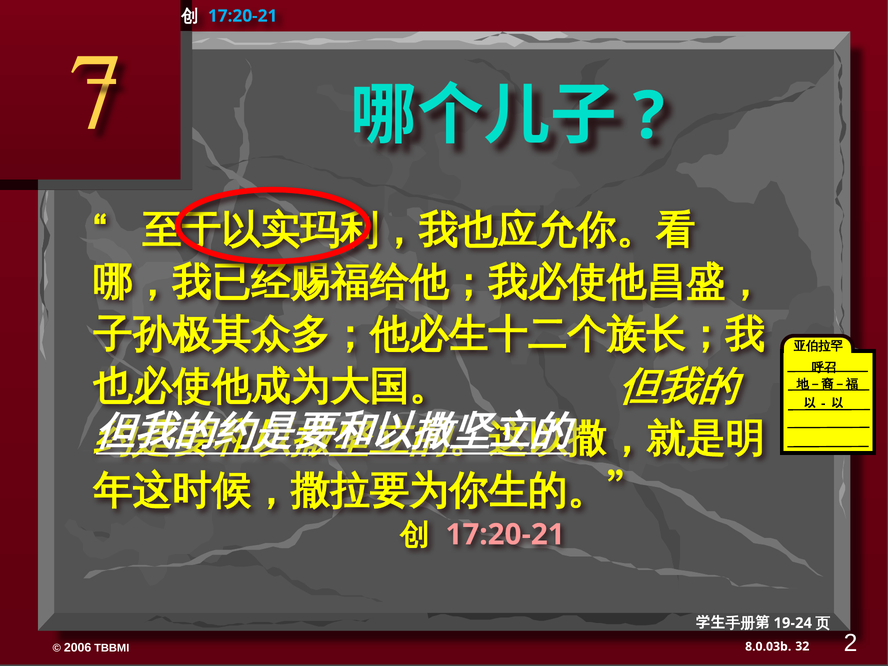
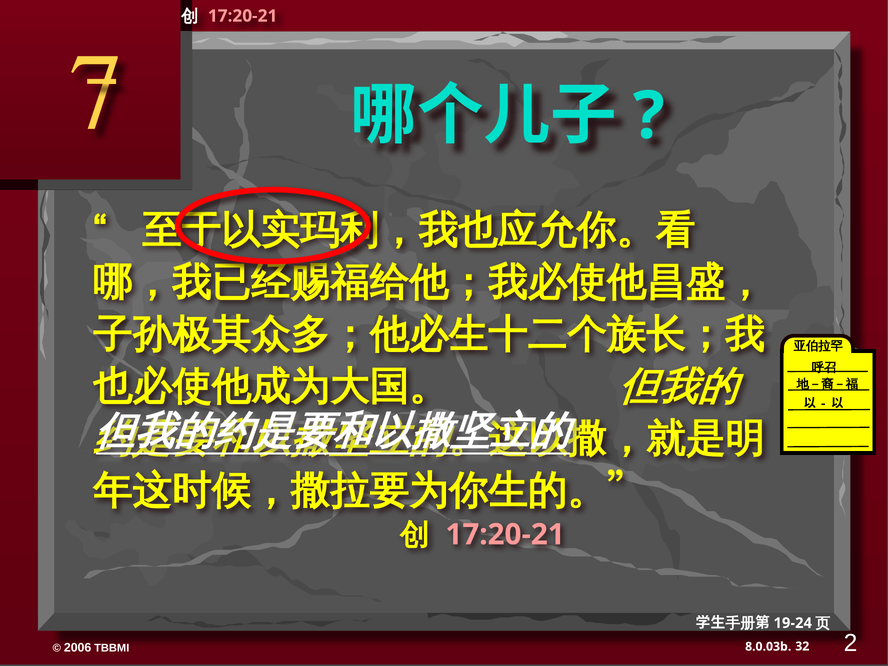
17:20-21 colour: light blue -> pink (243, 16)
